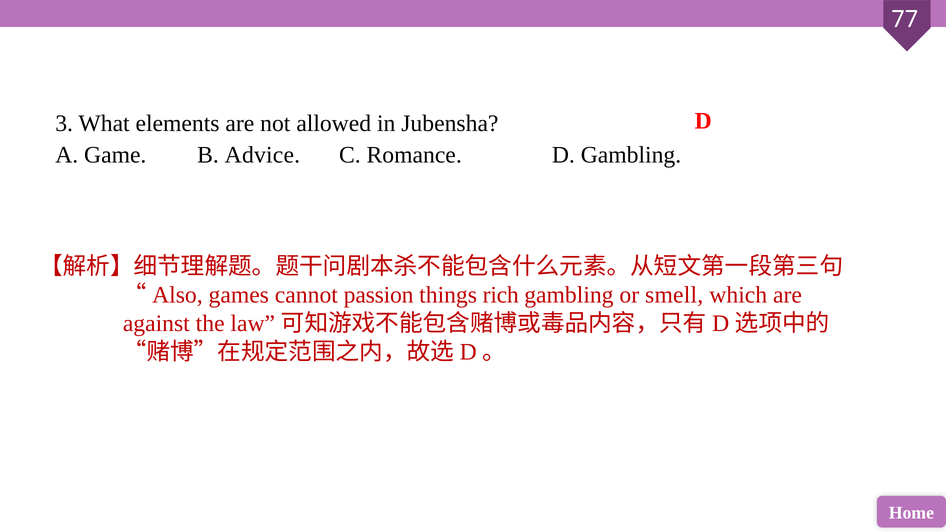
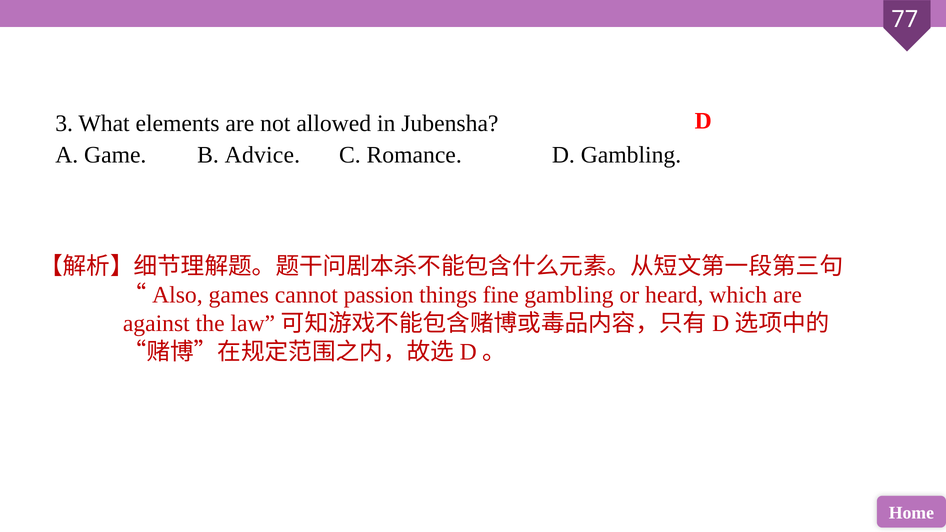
rich: rich -> fine (501, 295)
smell: smell -> heard (674, 295)
